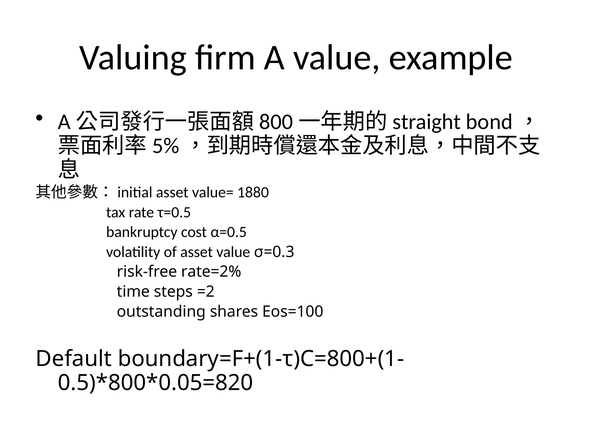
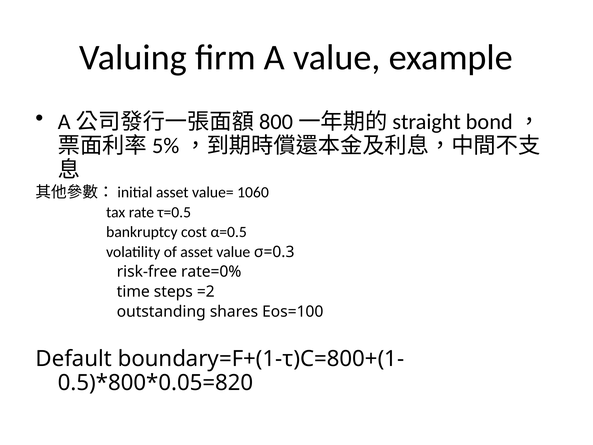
1880: 1880 -> 1060 (253, 192)
rate=2%: rate=2% -> rate=0% (211, 272)
